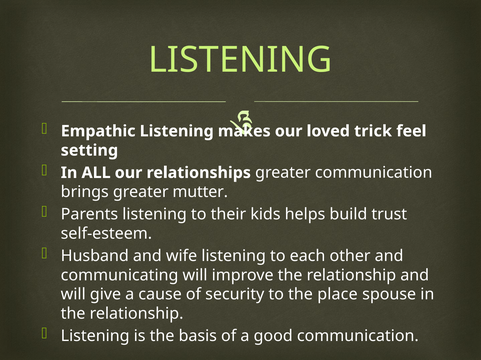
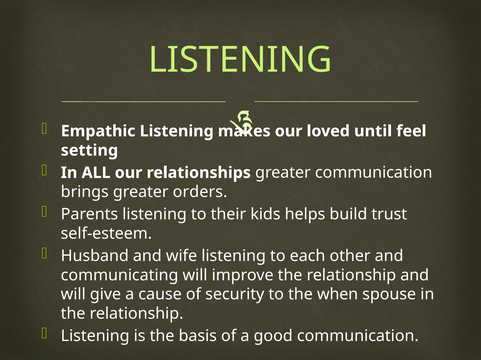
trick: trick -> until (373, 131)
mutter: mutter -> orders (200, 192)
place: place -> when (338, 295)
